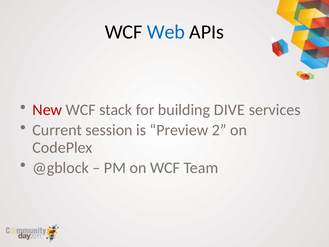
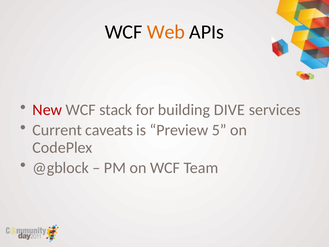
Web colour: blue -> orange (166, 32)
session: session -> caveats (109, 130)
2: 2 -> 5 (219, 130)
